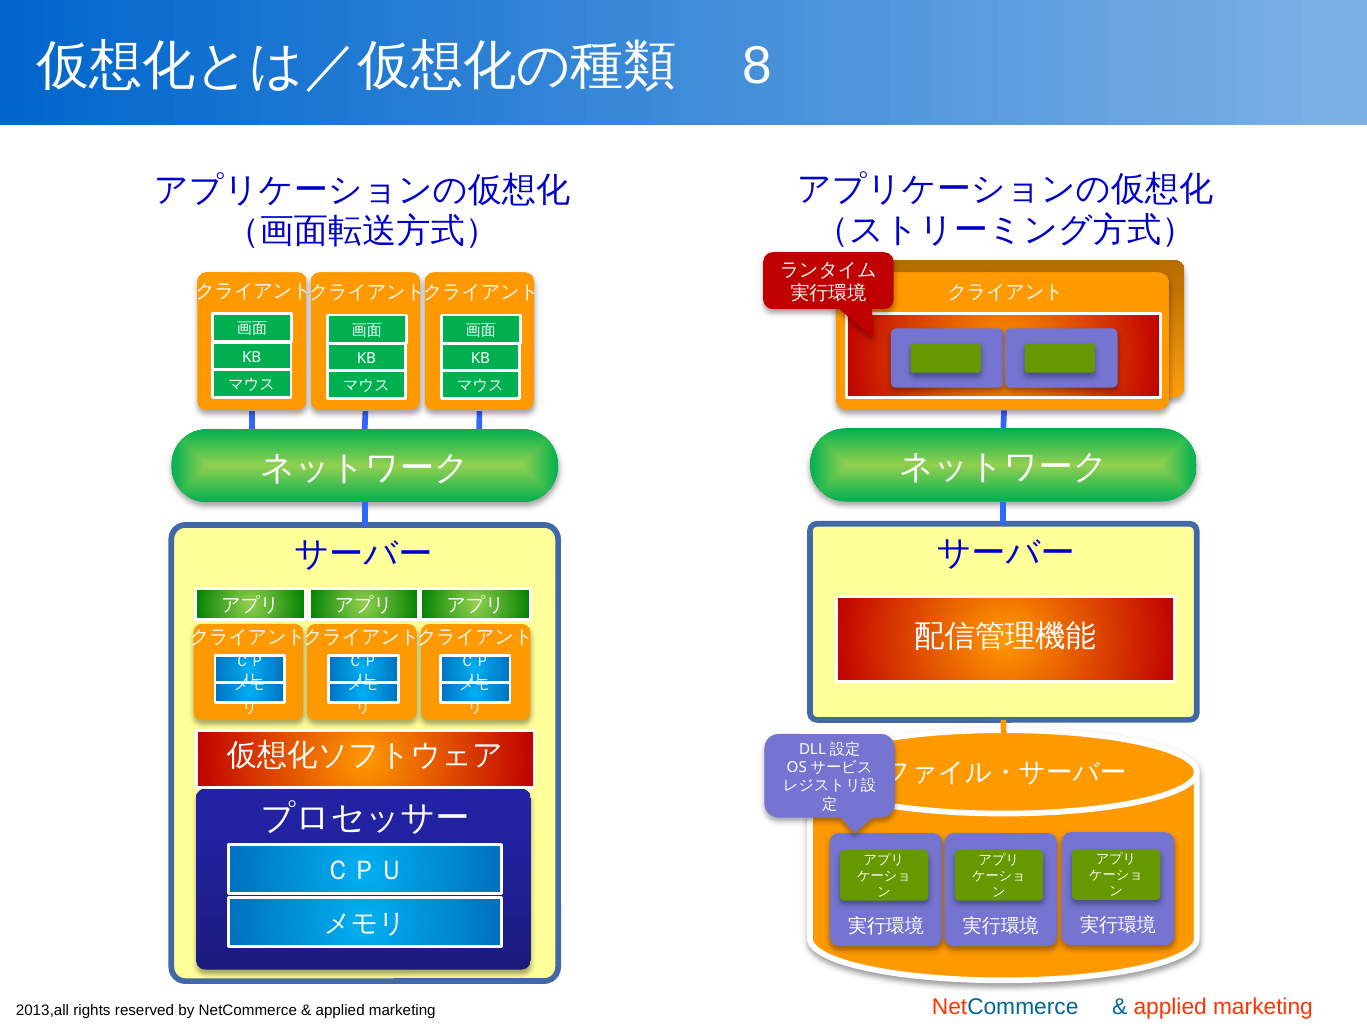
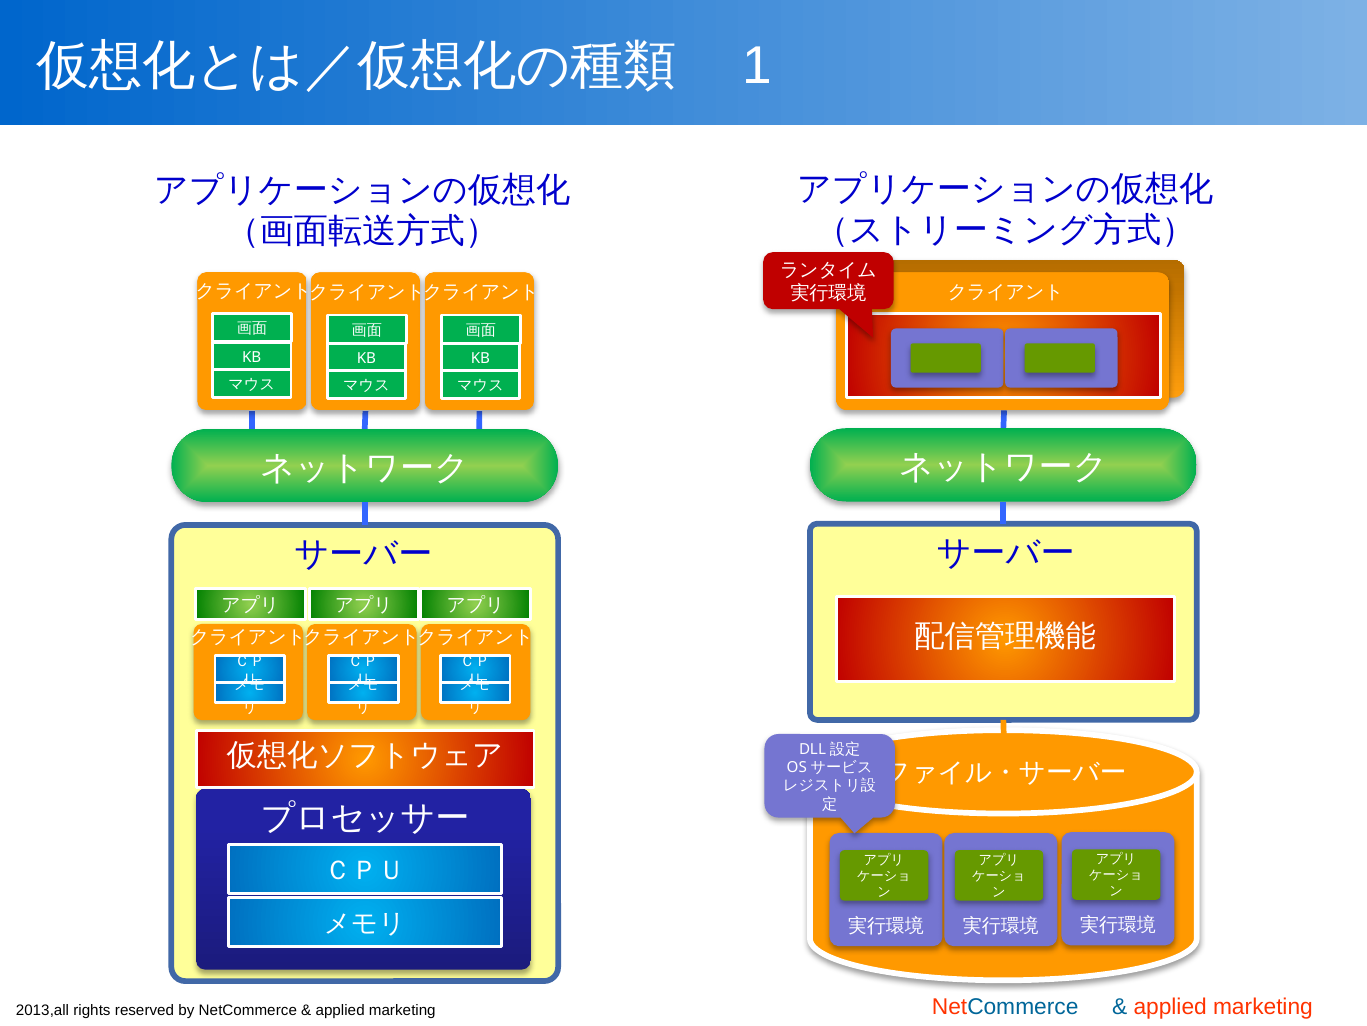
8: 8 -> 1 (758, 66)
